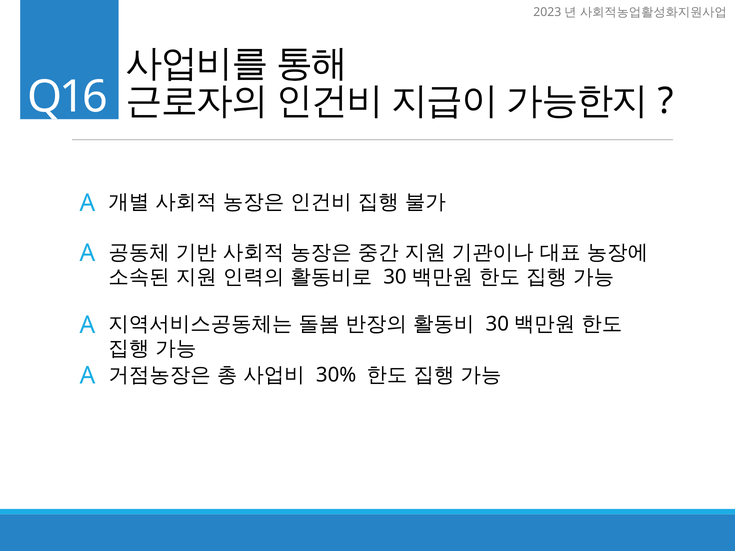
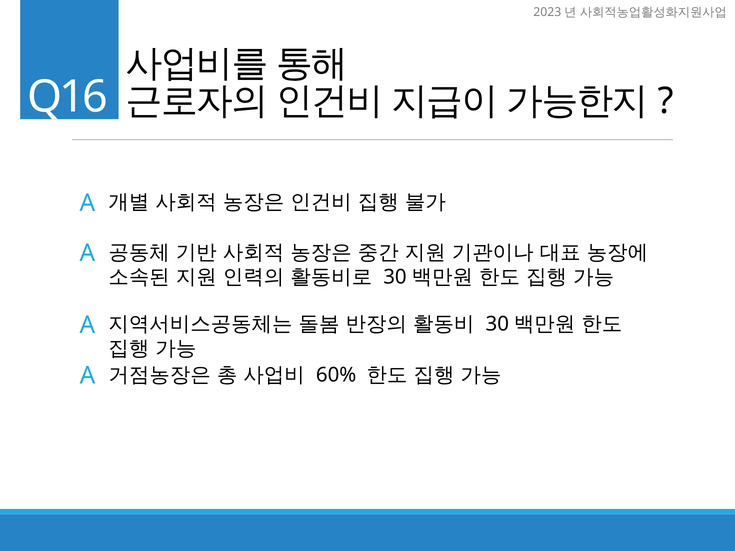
30%: 30% -> 60% (336, 375)
